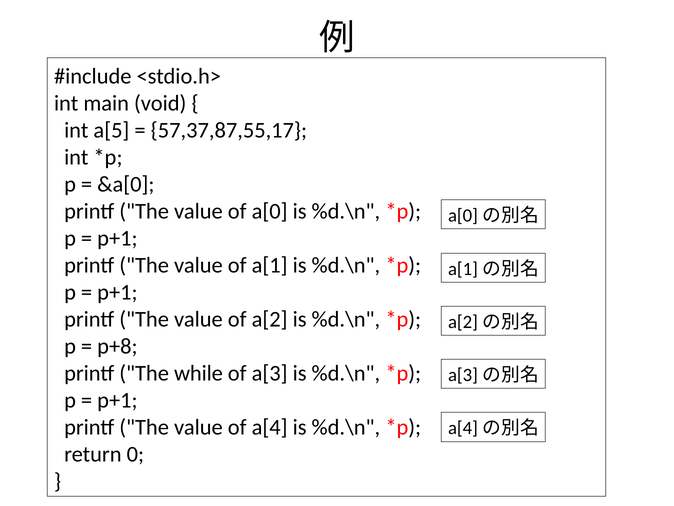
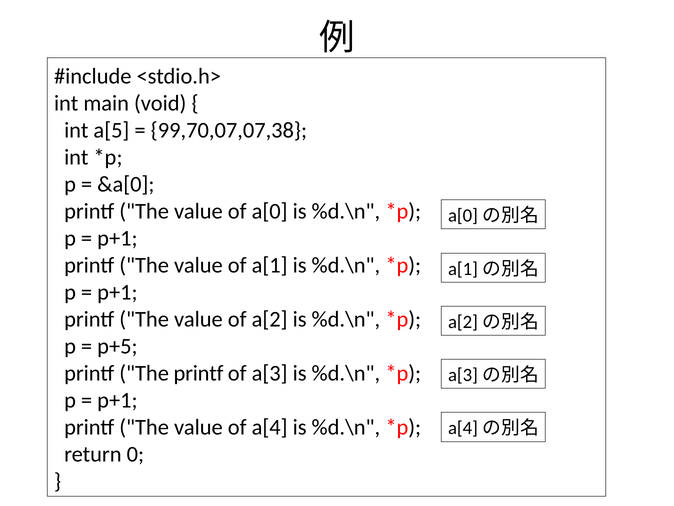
57,37,87,55,17: 57,37,87,55,17 -> 99,70,07,07,38 (229, 130)
p+8: p+8 -> p+5 (117, 346)
The while: while -> printf (198, 373)
